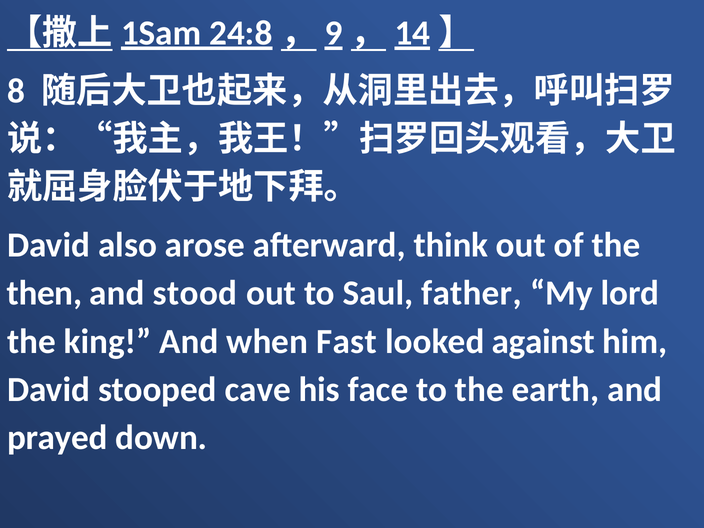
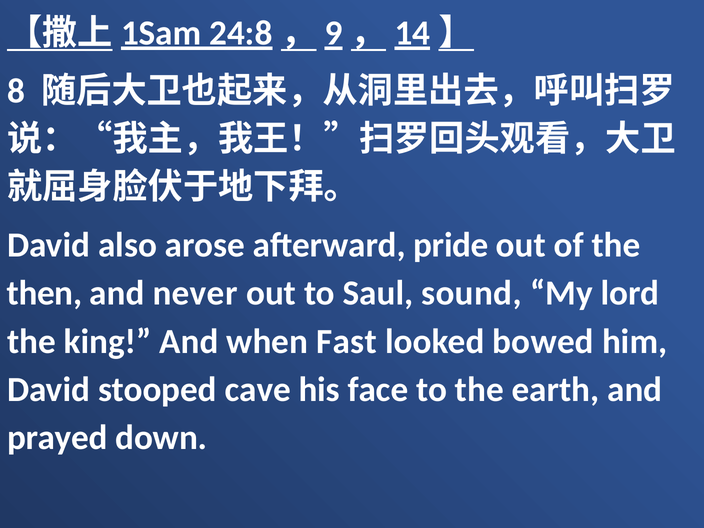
think: think -> pride (451, 245)
stood: stood -> never (195, 293)
father: father -> sound (471, 293)
against: against -> bowed (543, 341)
